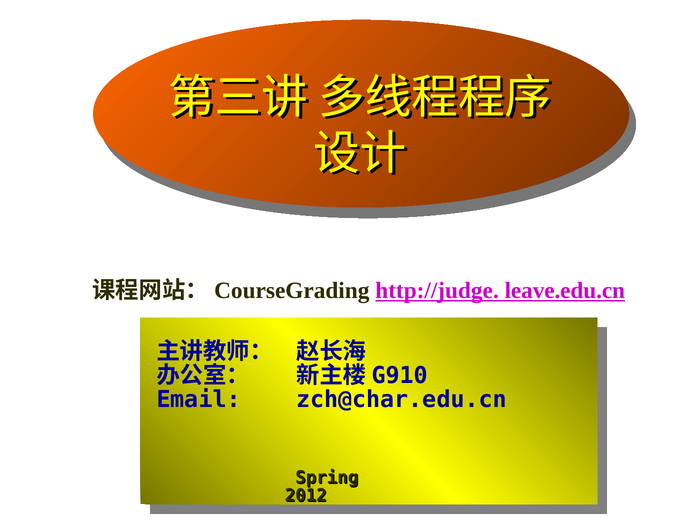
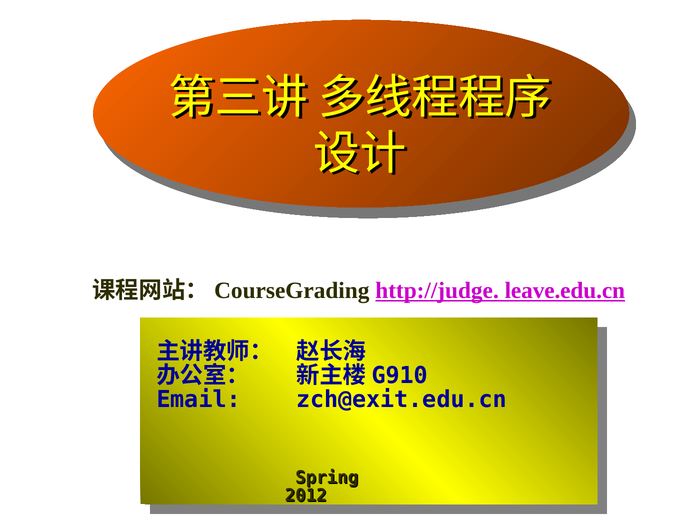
zch@char.edu.cn: zch@char.edu.cn -> zch@exit.edu.cn (401, 399)
